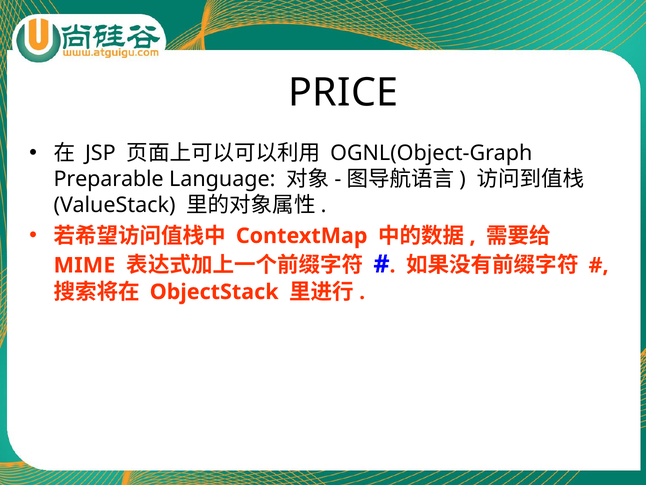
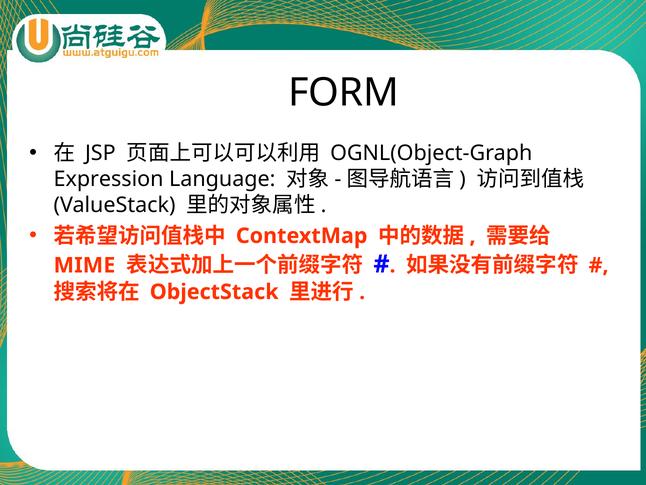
PRICE: PRICE -> FORM (344, 93)
Preparable: Preparable -> Expression (109, 179)
